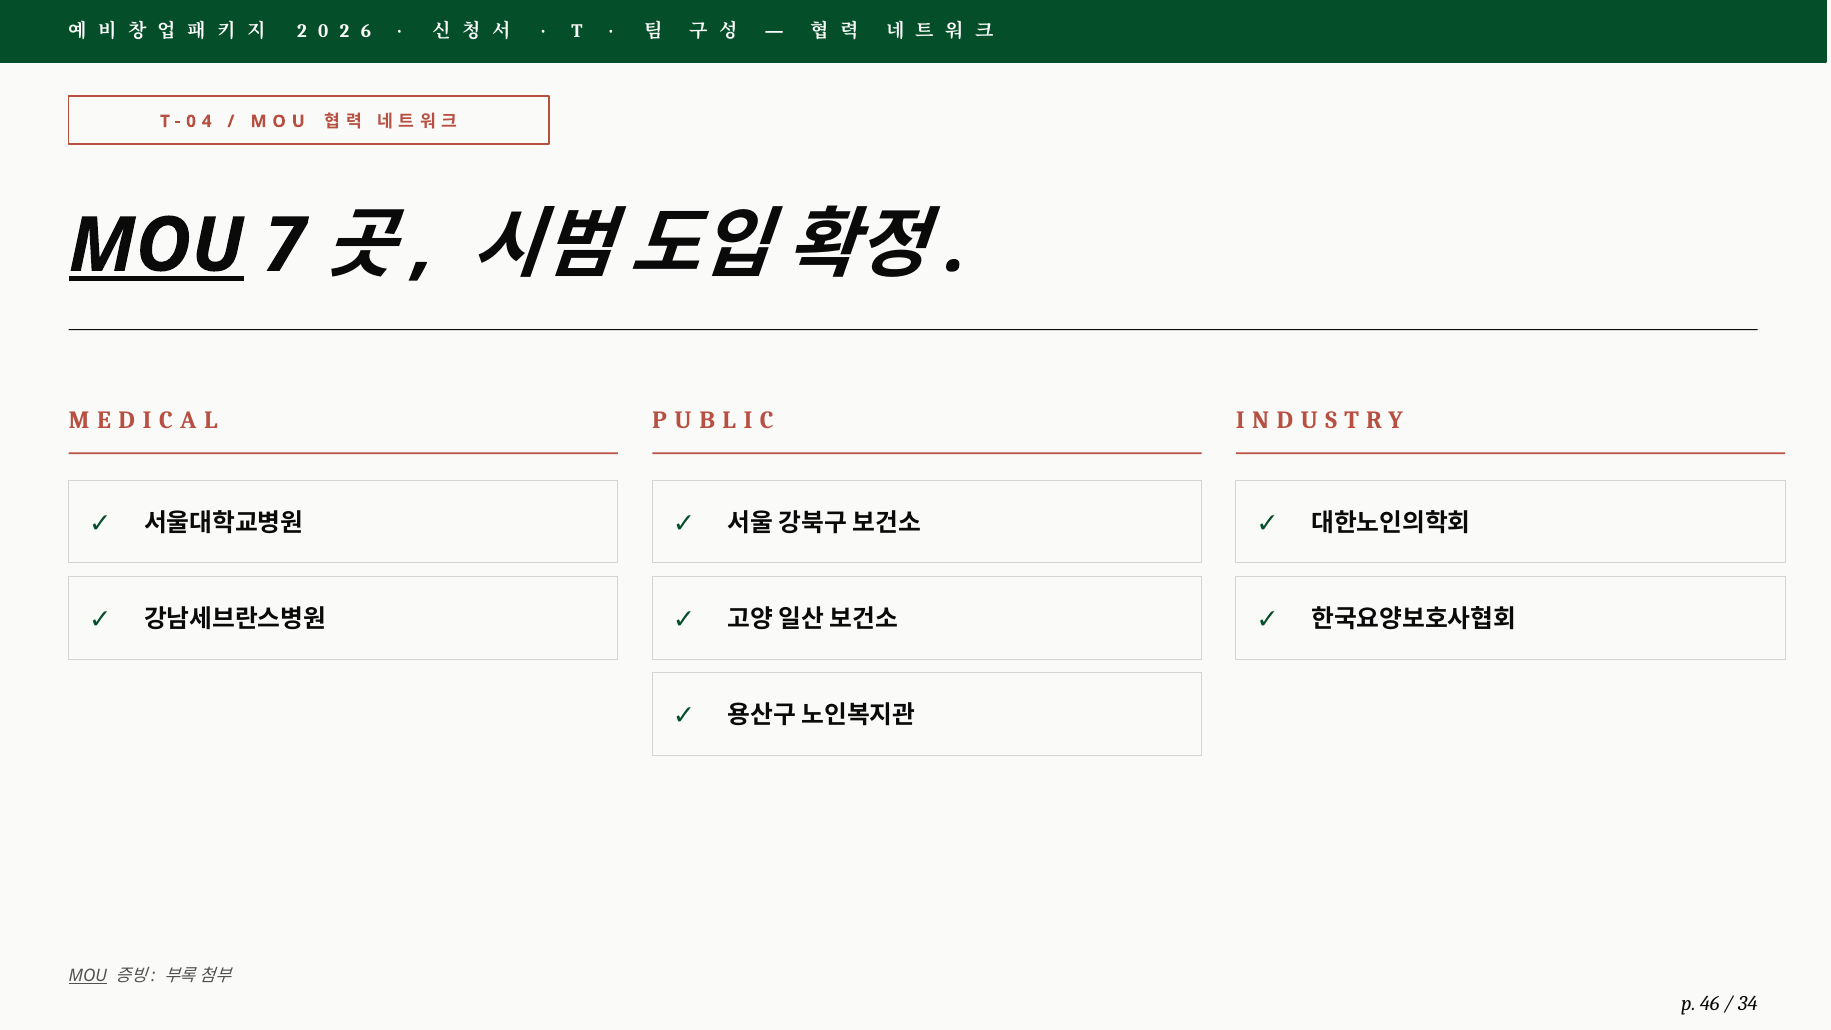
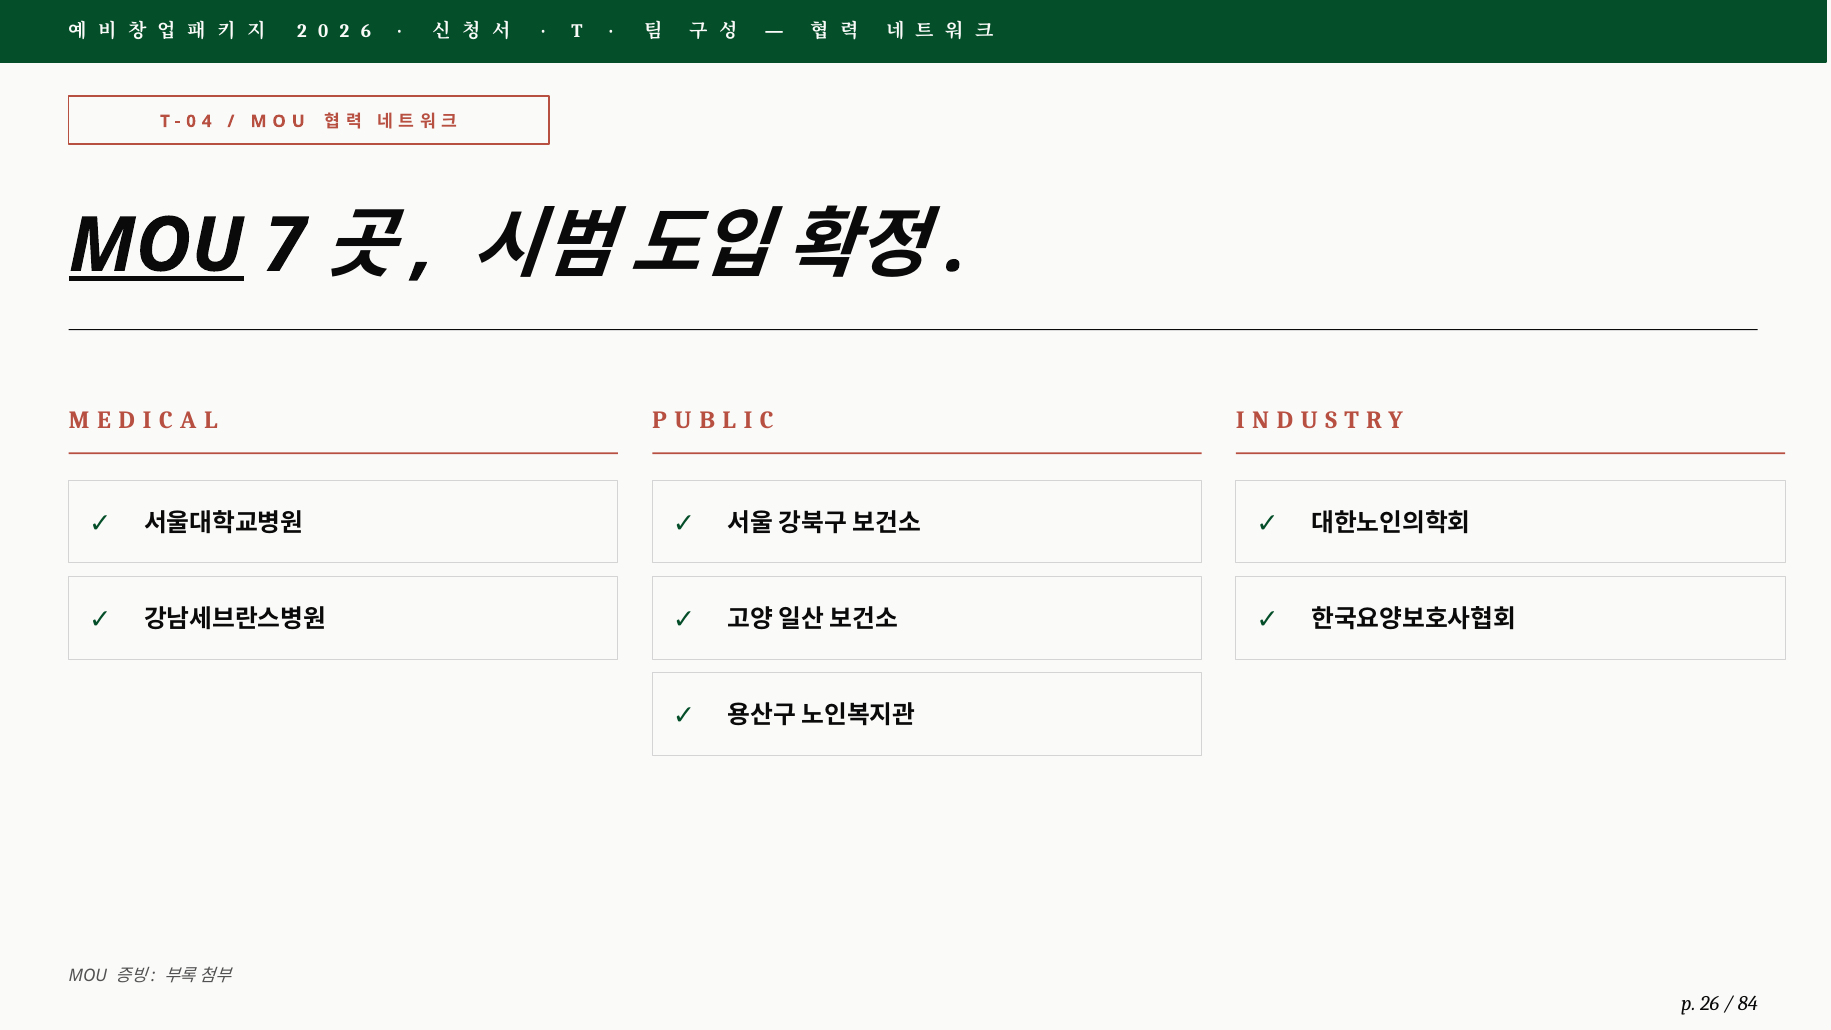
MOU underline: present -> none (88, 976)
46: 46 -> 26 (1710, 1004)
34: 34 -> 84 (1748, 1004)
